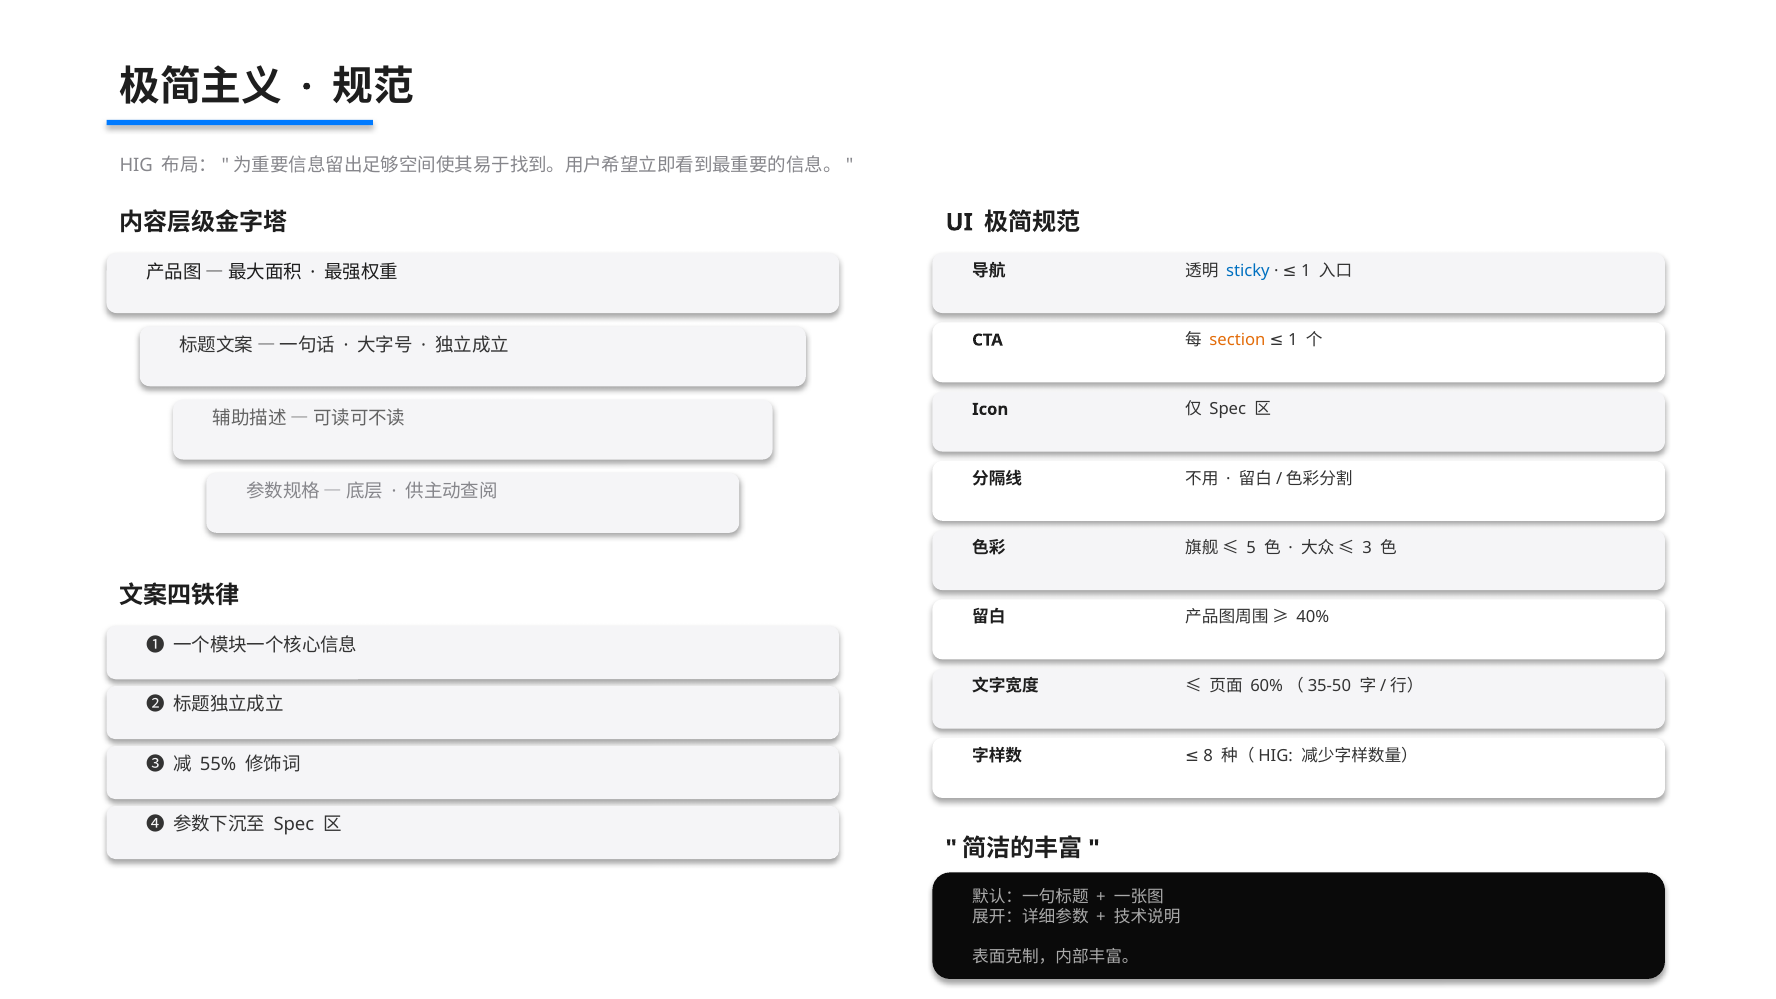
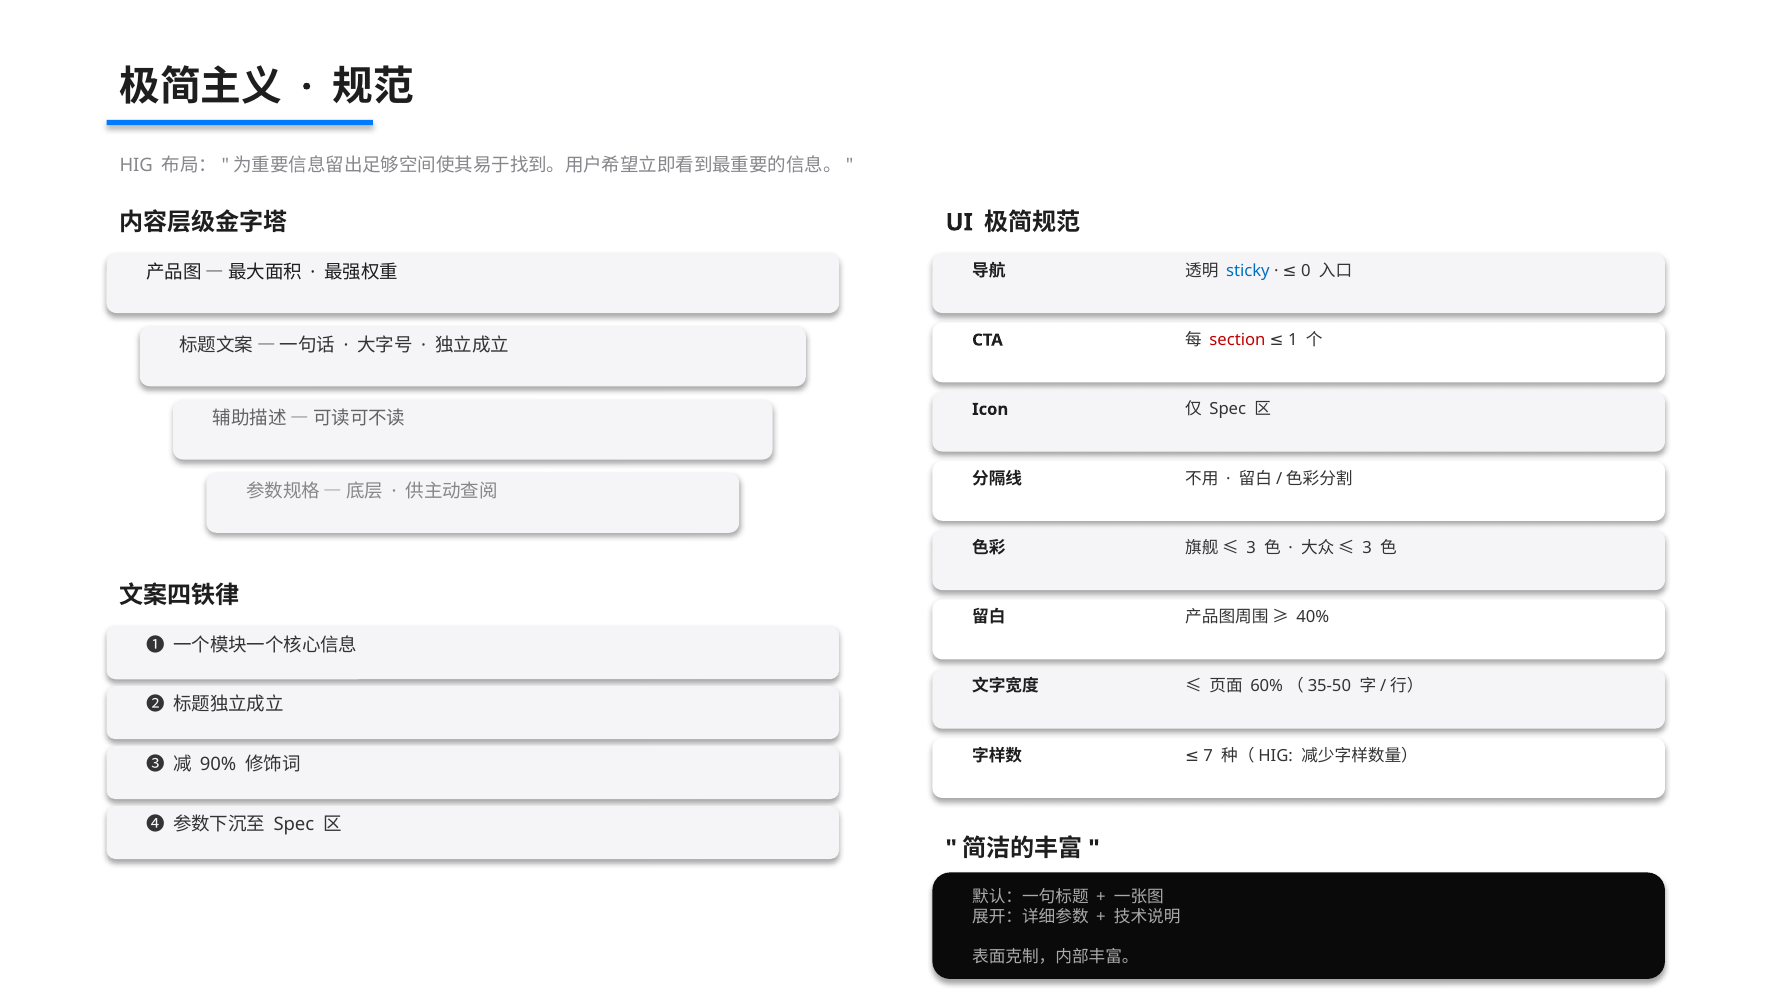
1: 1 -> 0 (1306, 271)
section colour: orange -> red (1237, 340)
5: 5 -> 3 (1251, 548)
8: 8 -> 7 (1208, 756)
55%: 55% -> 90% (218, 765)
